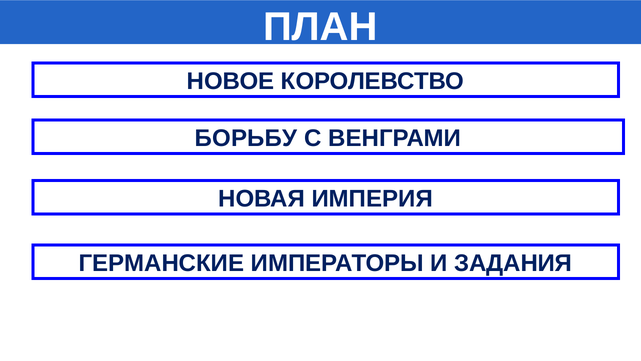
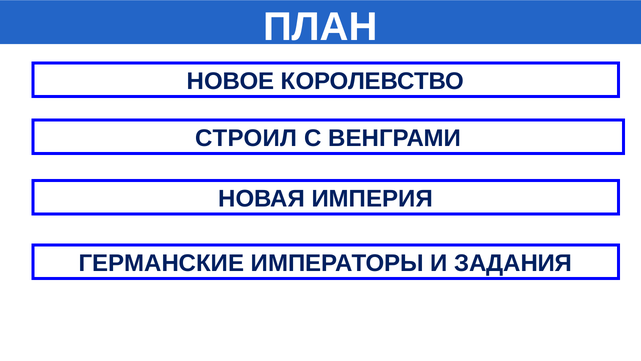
БОРЬБУ: БОРЬБУ -> СТРОИЛ (246, 138)
